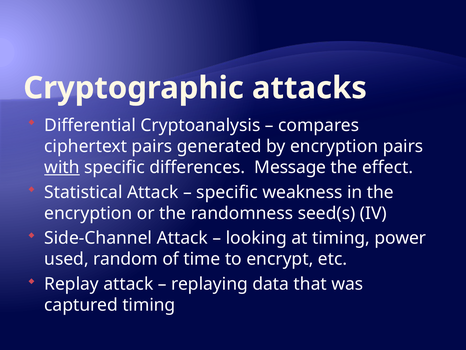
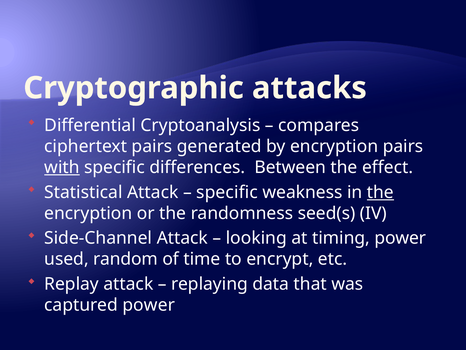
Message: Message -> Between (290, 167)
the underline: none -> present (380, 192)
captured timing: timing -> power (149, 305)
